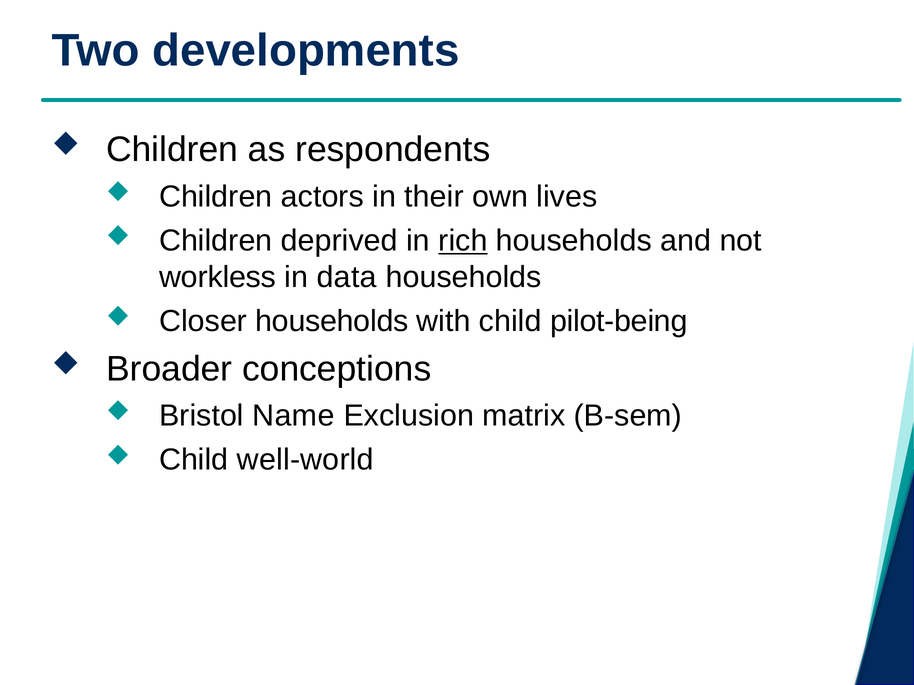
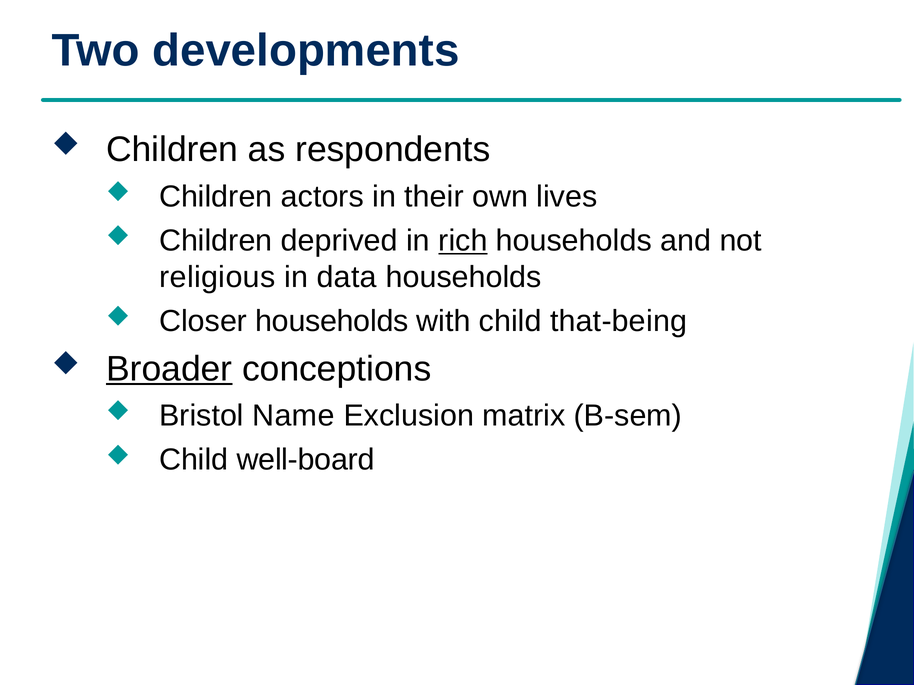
workless: workless -> religious (217, 277)
pilot-being: pilot-being -> that-being (619, 322)
Broader underline: none -> present (169, 369)
well-world: well-world -> well-board (306, 460)
